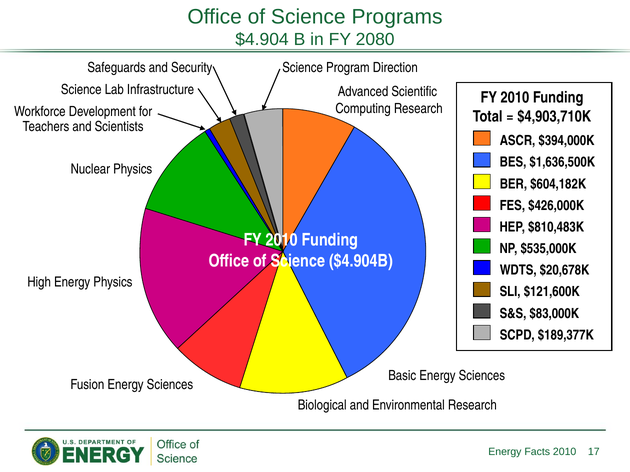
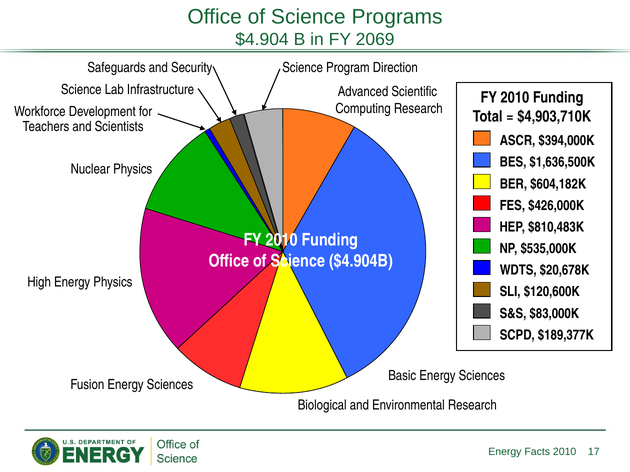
2080: 2080 -> 2069 (375, 40)
$121,600K: $121,600K -> $120,600K (552, 292)
